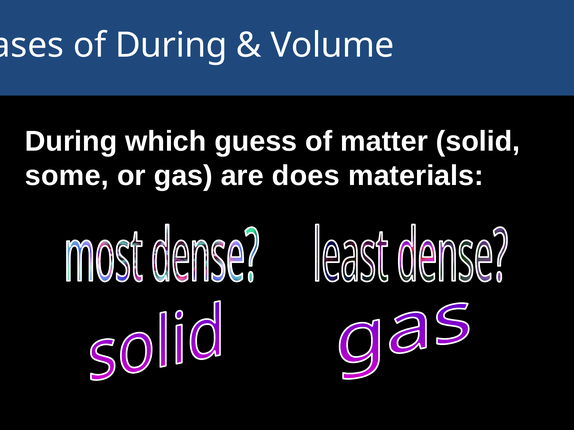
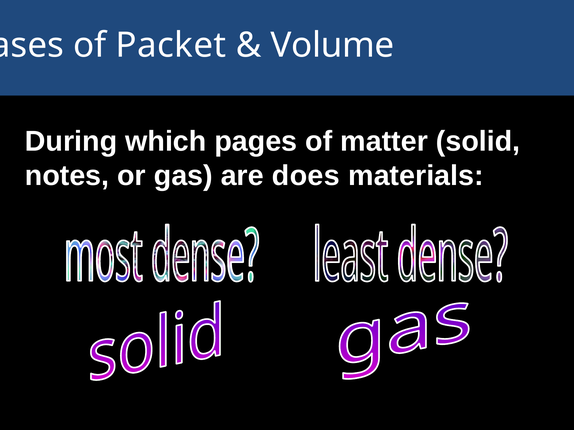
of During: During -> Packet (171, 45)
guess: guess -> pages (256, 142)
some: some -> notes (67, 176)
